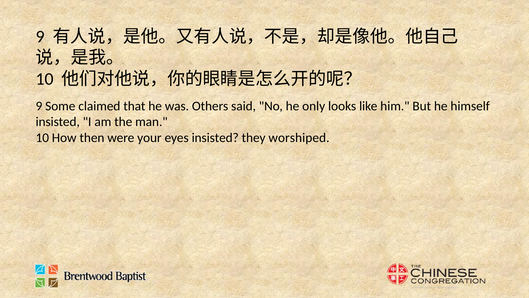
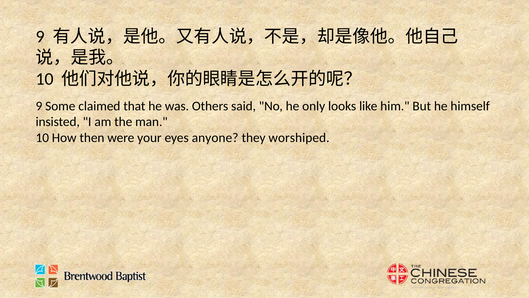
eyes insisted: insisted -> anyone (215, 138)
